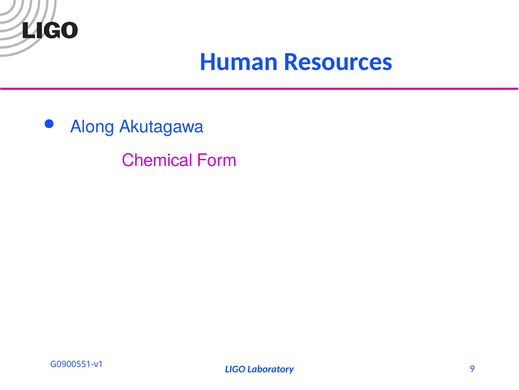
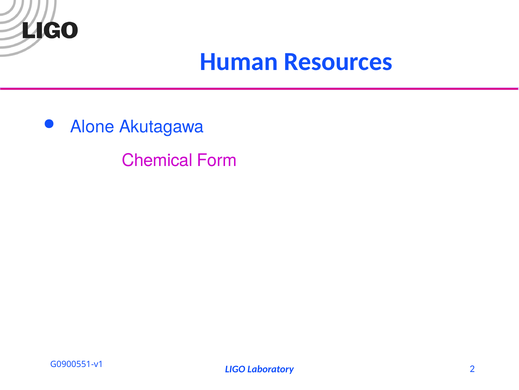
Along: Along -> Alone (92, 127)
9: 9 -> 2 (472, 368)
